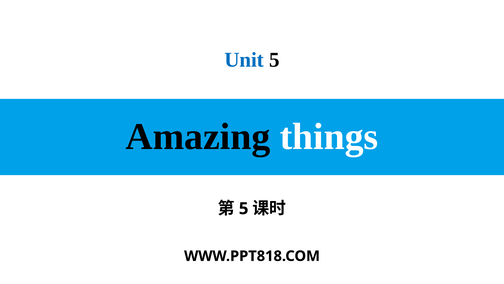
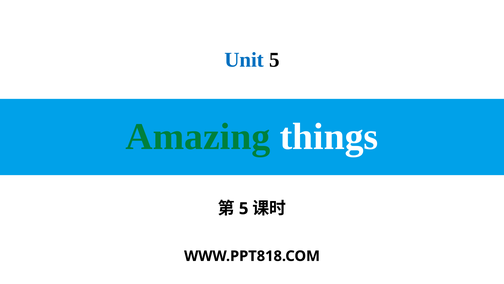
Amazing colour: black -> green (198, 137)
